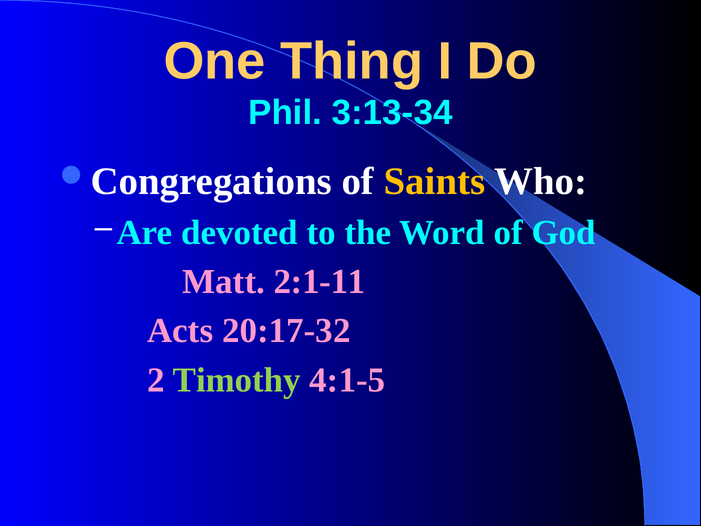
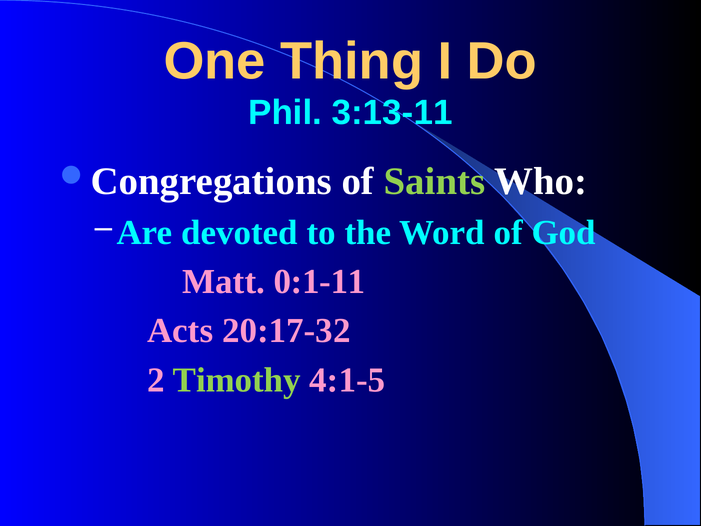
3:13-34: 3:13-34 -> 3:13-11 (392, 113)
Saints colour: yellow -> light green (434, 181)
2:1-11: 2:1-11 -> 0:1-11 (320, 282)
